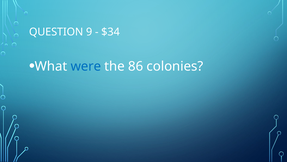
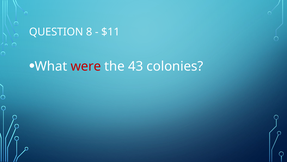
9: 9 -> 8 (89, 32)
$34: $34 -> $11 (111, 32)
were colour: blue -> red (86, 66)
86: 86 -> 43 (136, 66)
